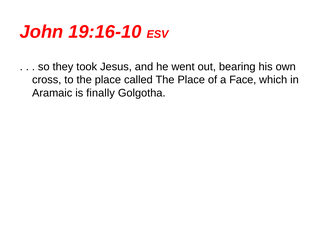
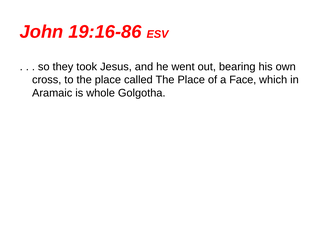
19:16-10: 19:16-10 -> 19:16-86 (105, 32)
finally: finally -> whole (101, 93)
